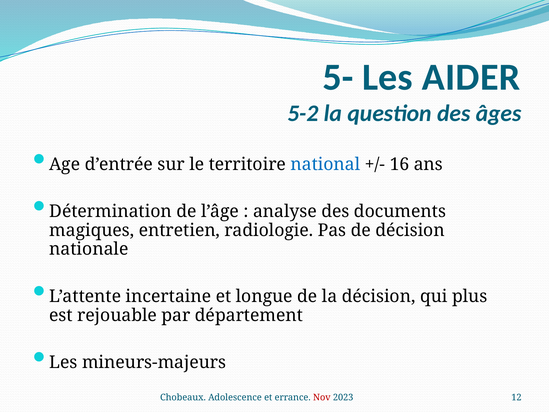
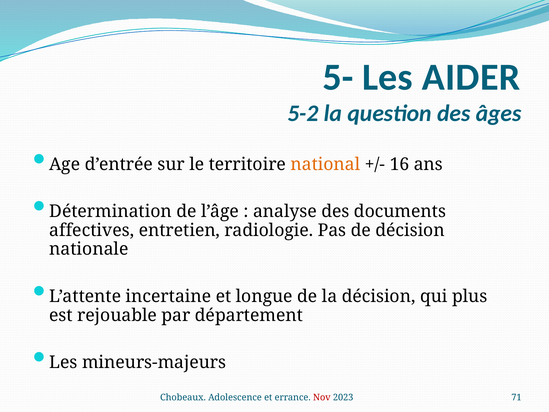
national colour: blue -> orange (325, 164)
magiques: magiques -> affectives (92, 230)
12: 12 -> 71 (516, 397)
